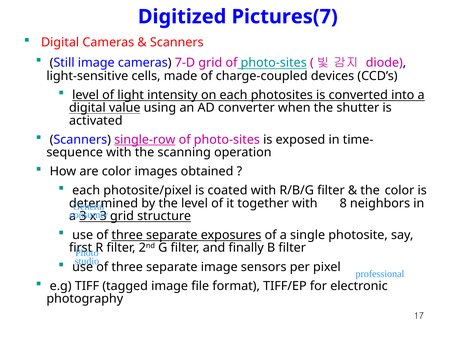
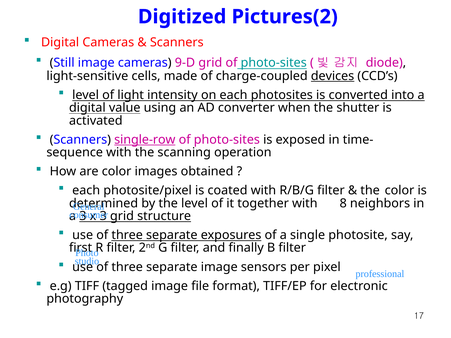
Pictures(7: Pictures(7 -> Pictures(2 (285, 17)
7-D: 7-D -> 9-D (185, 63)
devices underline: none -> present (333, 76)
